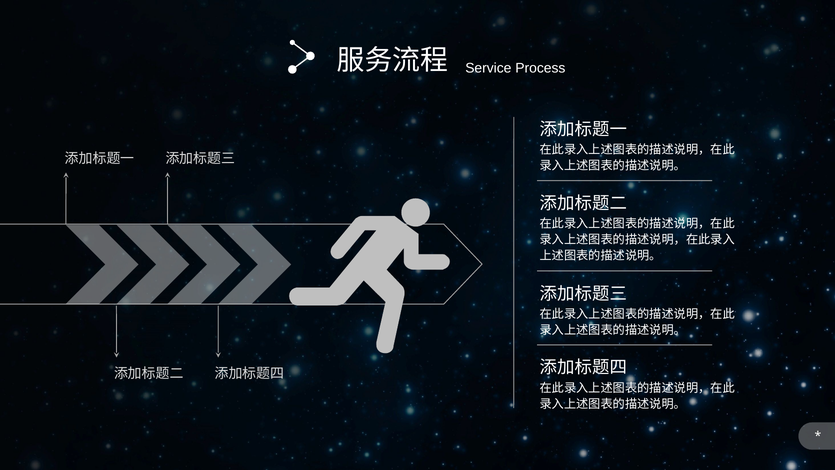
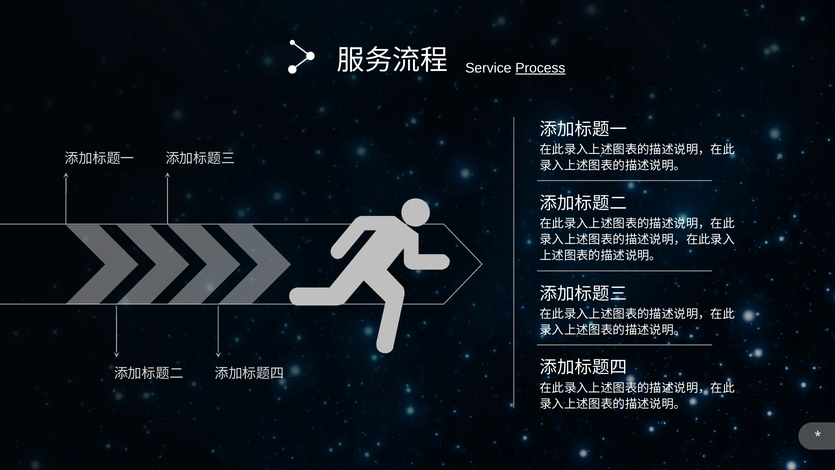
Process underline: none -> present (540, 68)
